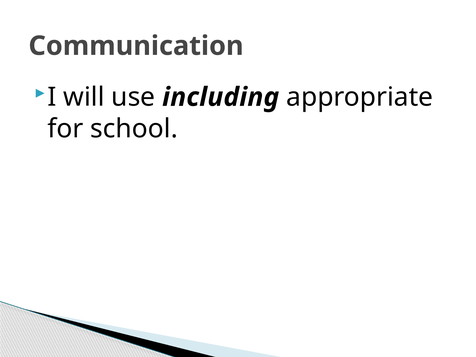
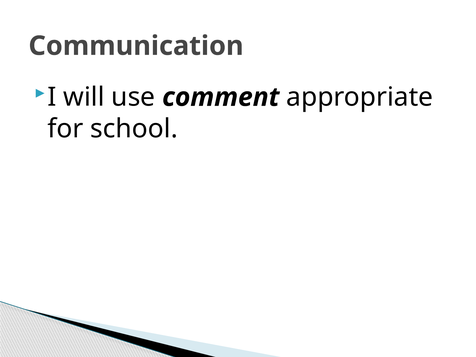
including: including -> comment (221, 97)
